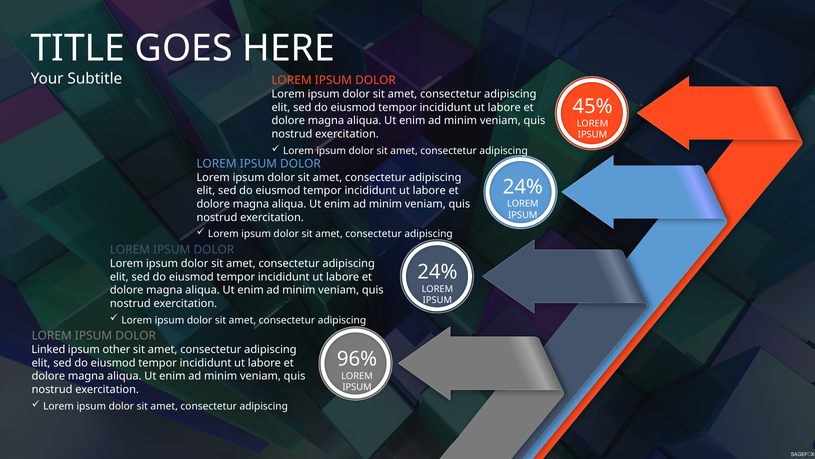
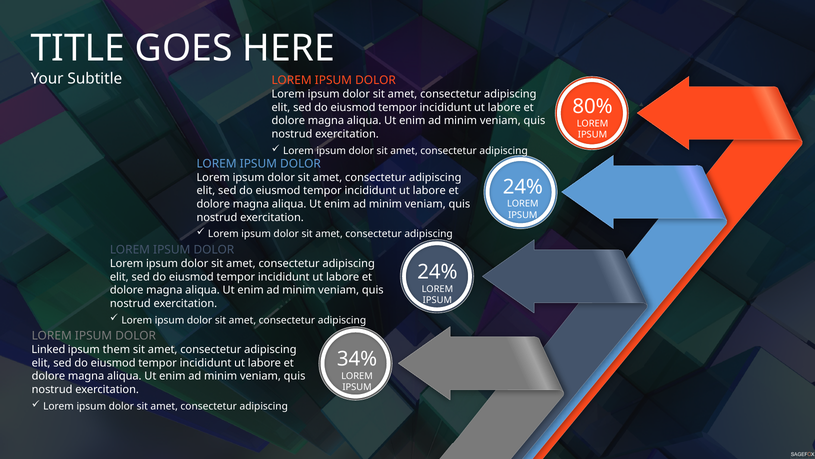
45%: 45% -> 80% (593, 106)
other: other -> them (116, 349)
96%: 96% -> 34% (357, 359)
